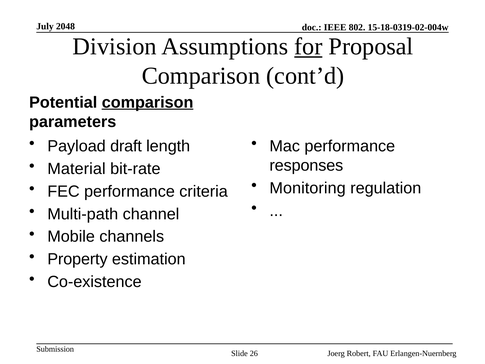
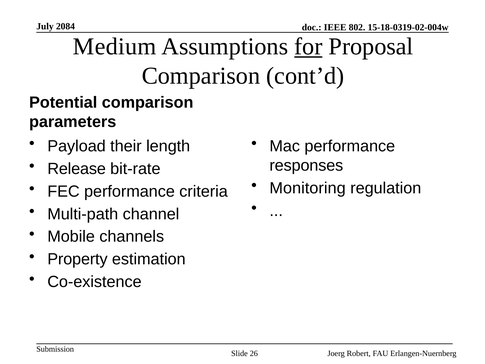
2048: 2048 -> 2084 (65, 26)
Division: Division -> Medium (115, 47)
comparison underline: present -> none (148, 102)
draft: draft -> their (126, 146)
Material: Material -> Release (77, 169)
